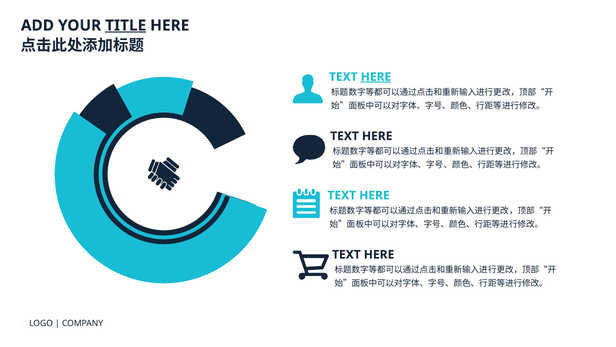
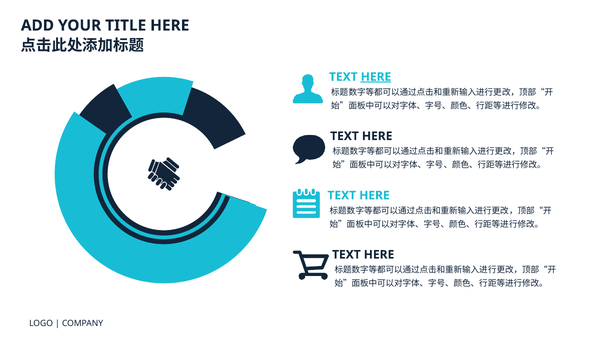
TITLE underline: present -> none (126, 25)
